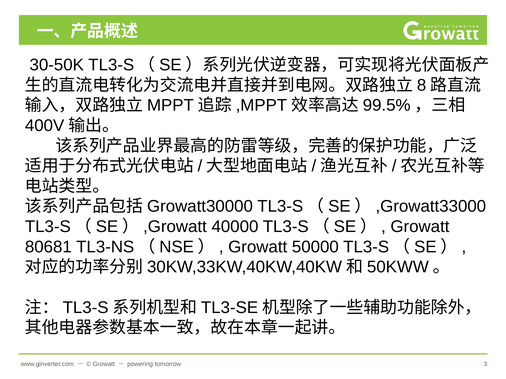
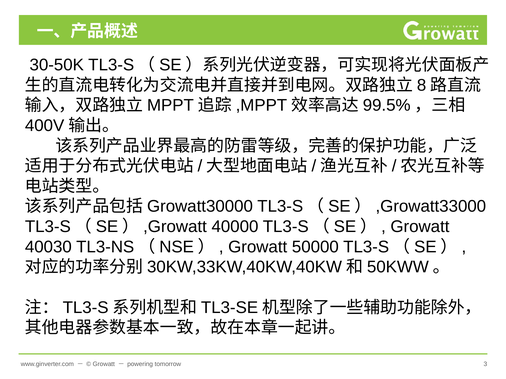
80681: 80681 -> 40030 (48, 247)
